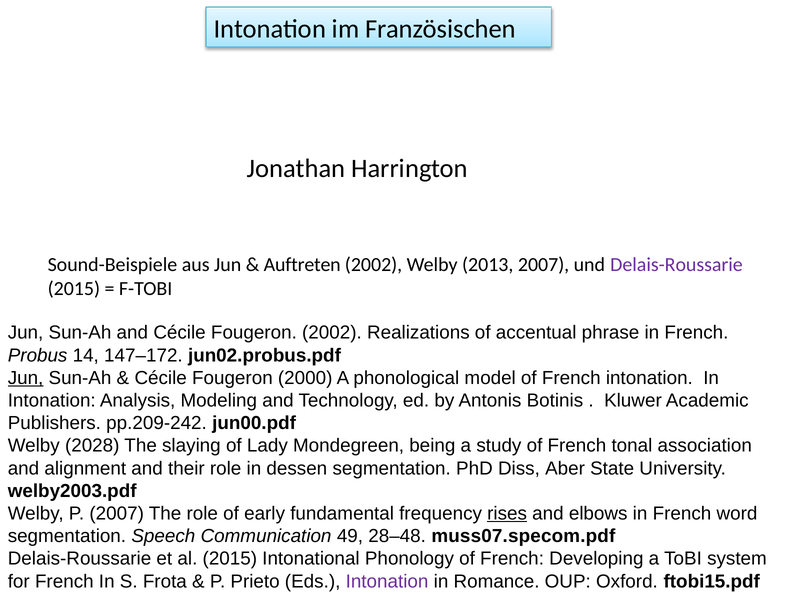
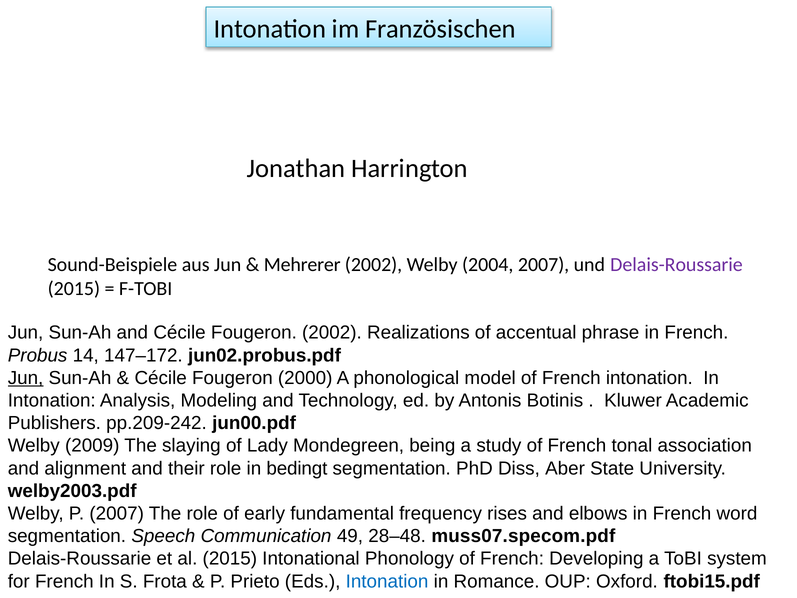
Auftreten: Auftreten -> Mehrerer (302, 265)
2013: 2013 -> 2004 (488, 265)
2028: 2028 -> 2009 (92, 446)
dessen: dessen -> bedingt (297, 468)
rises underline: present -> none (507, 513)
Intonation colour: purple -> blue (387, 581)
